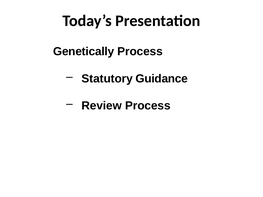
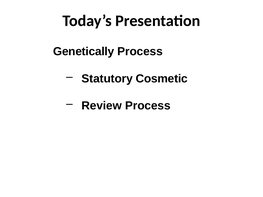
Guidance: Guidance -> Cosmetic (162, 79)
